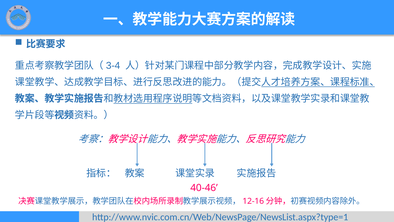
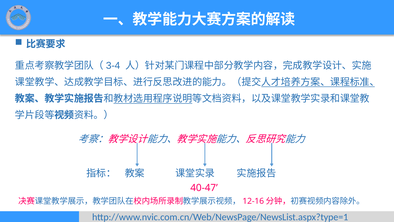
40-46: 40-46 -> 40-47 (204, 188)
